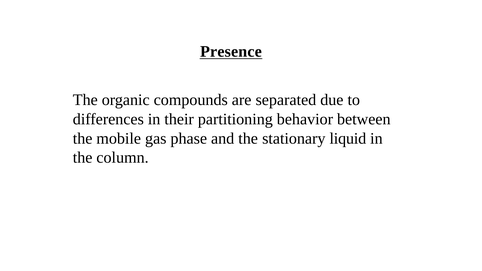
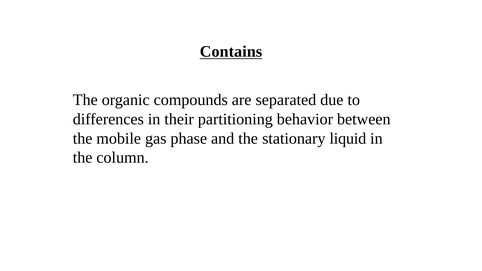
Presence: Presence -> Contains (231, 52)
